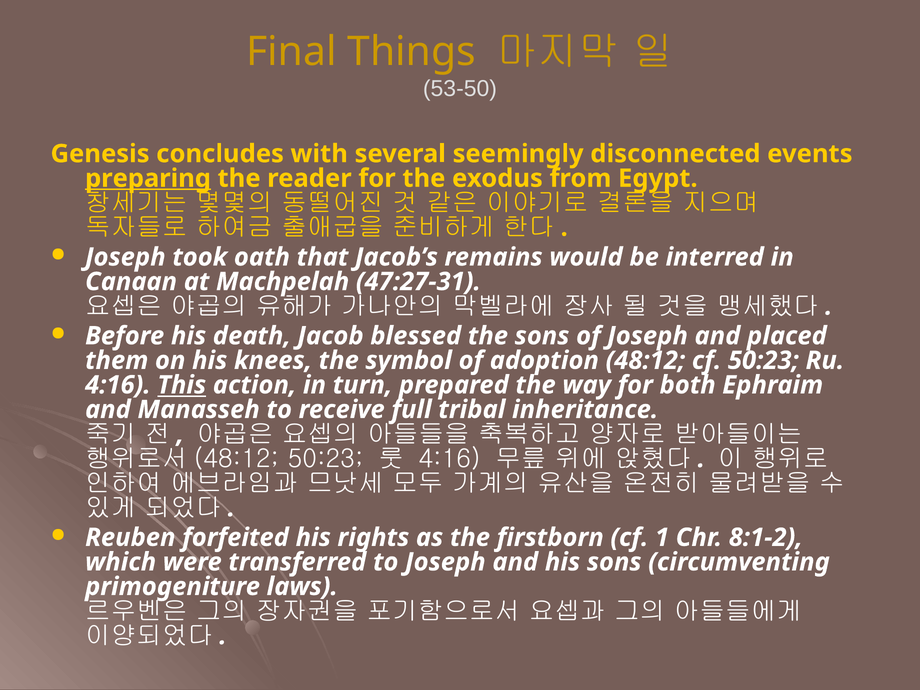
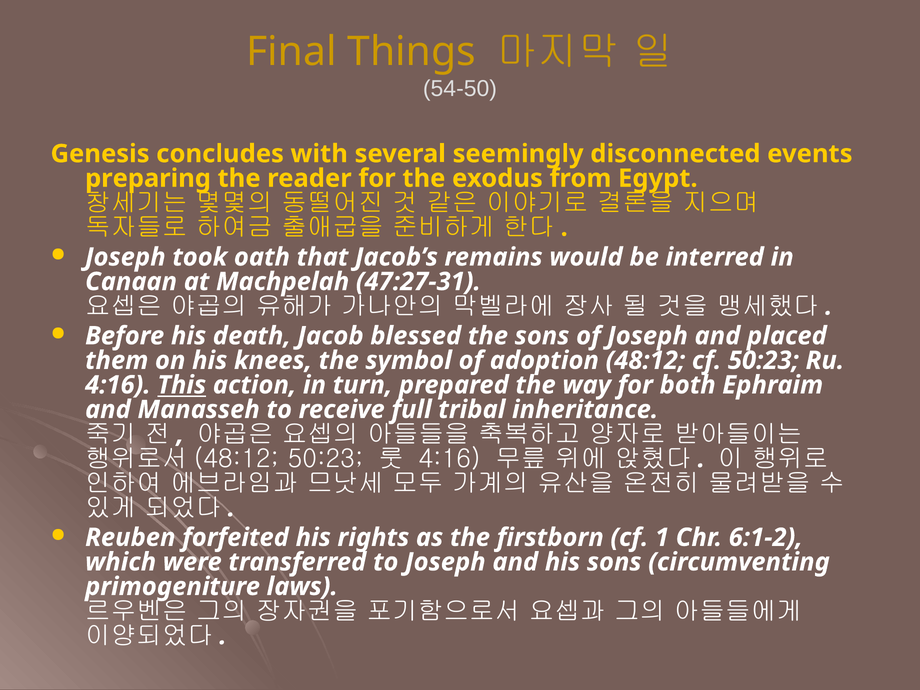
53-50: 53-50 -> 54-50 (460, 89)
preparing underline: present -> none (148, 178)
8:1-2: 8:1-2 -> 6:1-2 (766, 537)
